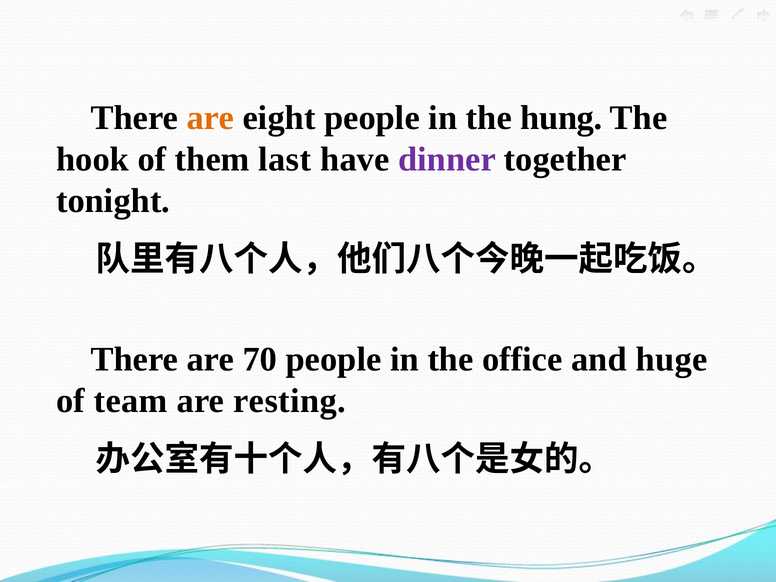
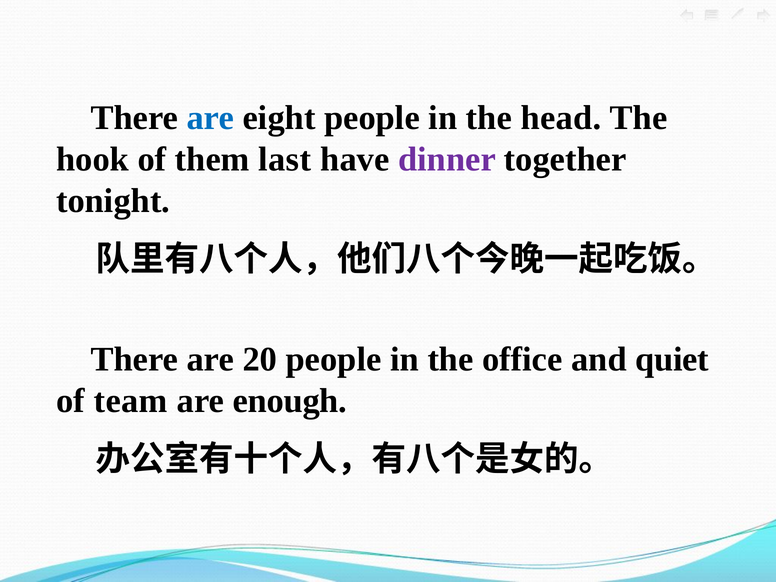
are colour: orange -> blue (210, 118)
hung: hung -> head (561, 118)
70: 70 -> 20 (260, 359)
huge: huge -> quiet (672, 359)
resting: resting -> enough (290, 401)
